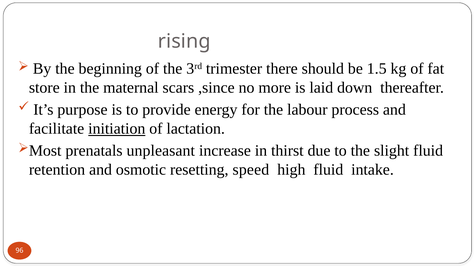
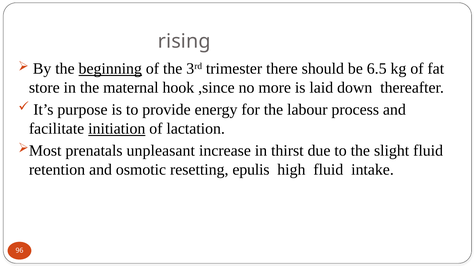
beginning underline: none -> present (110, 69)
1.5: 1.5 -> 6.5 (377, 69)
scars: scars -> hook (178, 88)
speed: speed -> epulis (251, 170)
